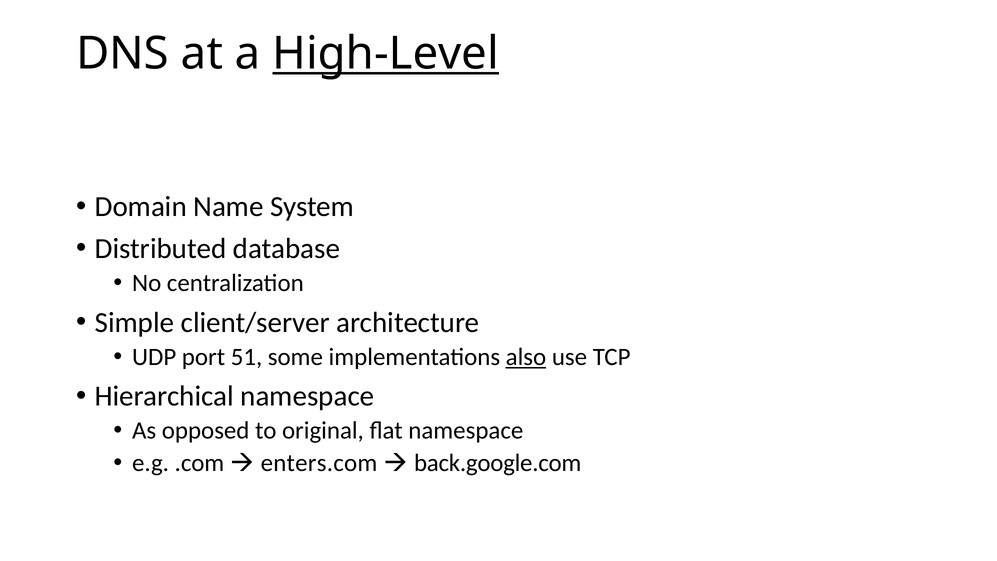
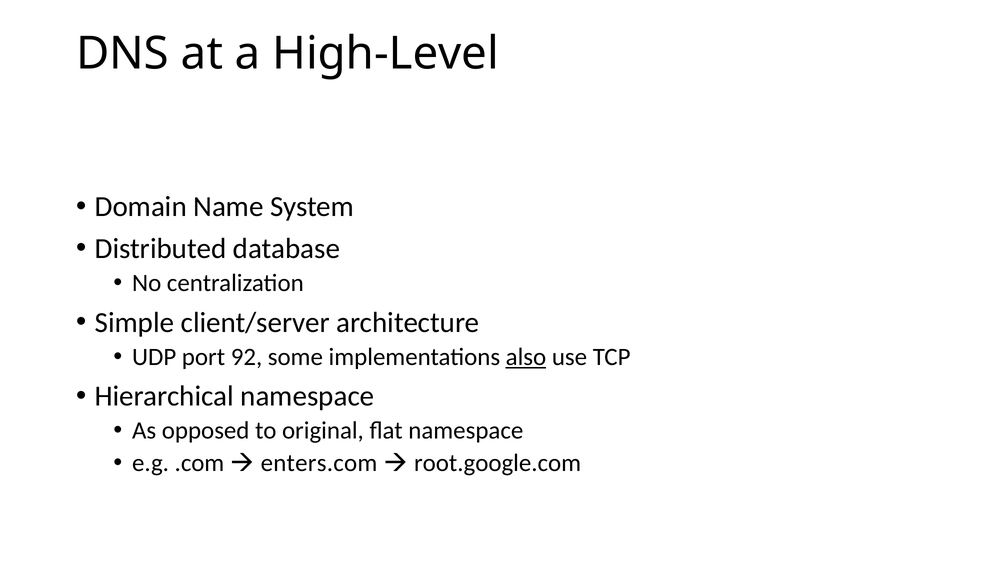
High-Level underline: present -> none (386, 54)
51: 51 -> 92 (246, 357)
back.google.com: back.google.com -> root.google.com (498, 463)
